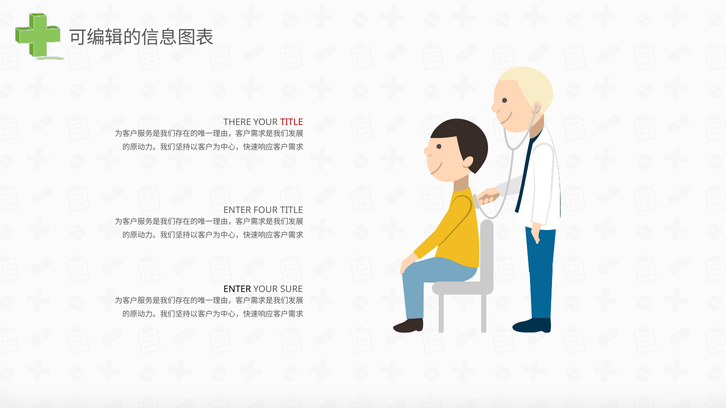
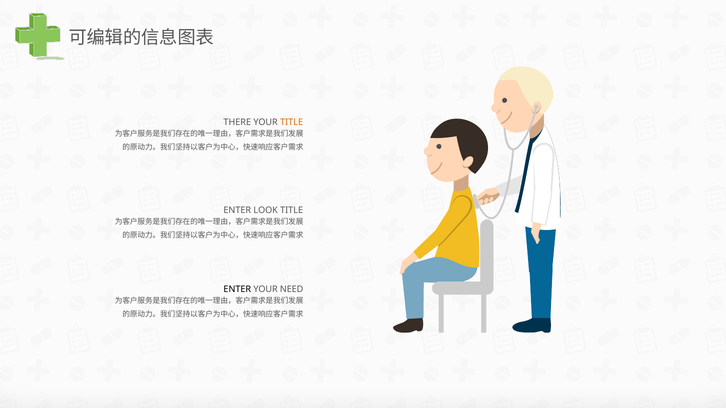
TITLE colour: red -> orange (292, 122)
FOUR: FOUR -> LOOK (266, 210)
SURE: SURE -> NEED (292, 289)
